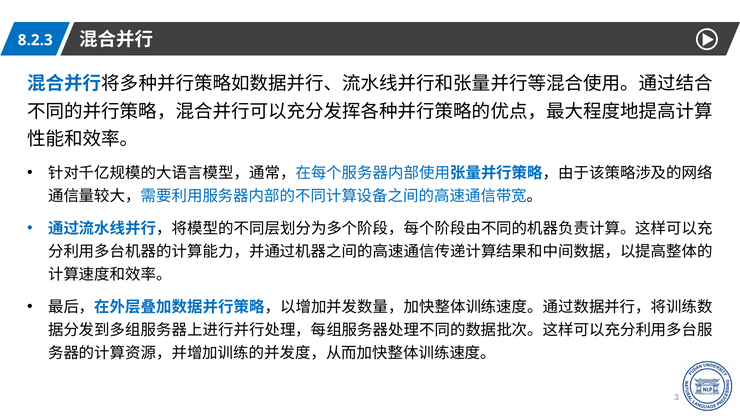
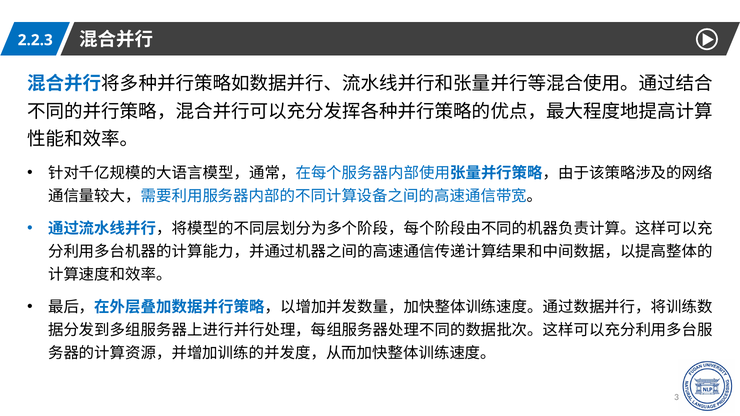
8.2.3: 8.2.3 -> 2.2.3 (35, 40)
